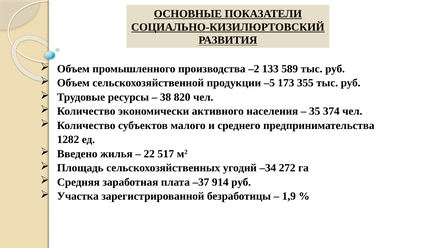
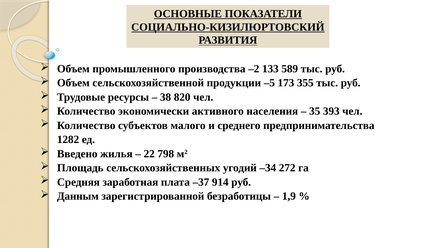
374: 374 -> 393 (331, 112)
517: 517 -> 798 (166, 154)
Участка: Участка -> Данным (78, 197)
